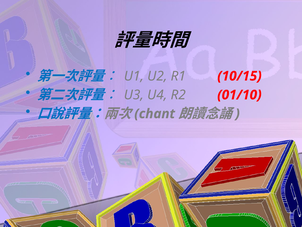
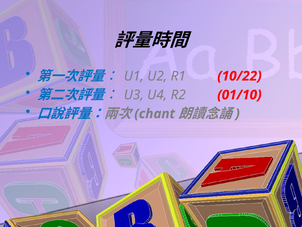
10/15: 10/15 -> 10/22 (239, 76)
